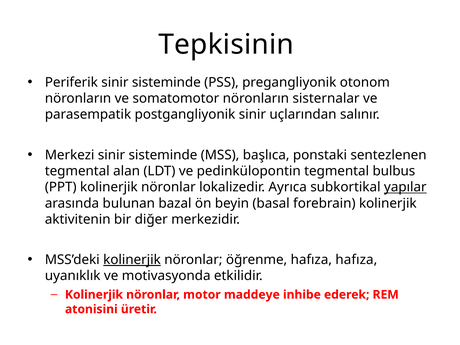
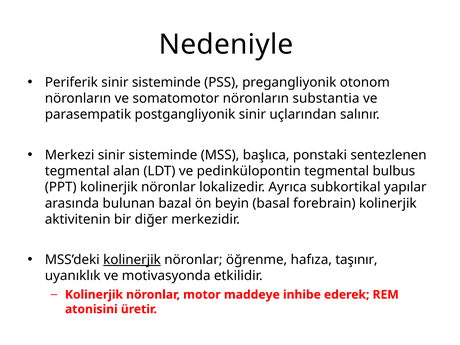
Tepkisinin: Tepkisinin -> Nedeniyle (226, 45)
sisternalar: sisternalar -> substantia (326, 98)
yapılar underline: present -> none (405, 187)
hafıza hafıza: hafıza -> taşınır (356, 260)
